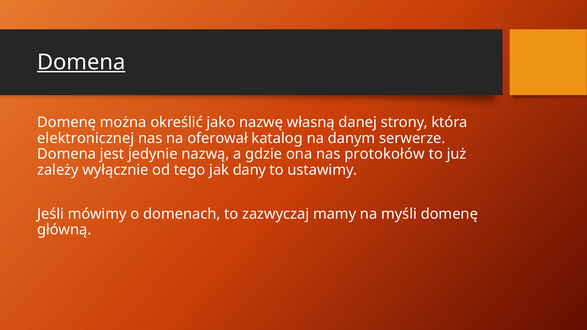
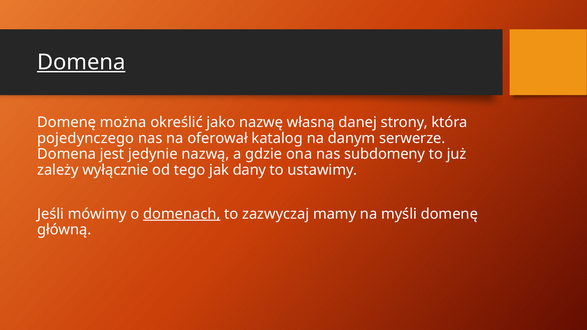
elektronicznej: elektronicznej -> pojedynczego (86, 138)
protokołów: protokołów -> subdomeny (385, 154)
domenach underline: none -> present (182, 214)
